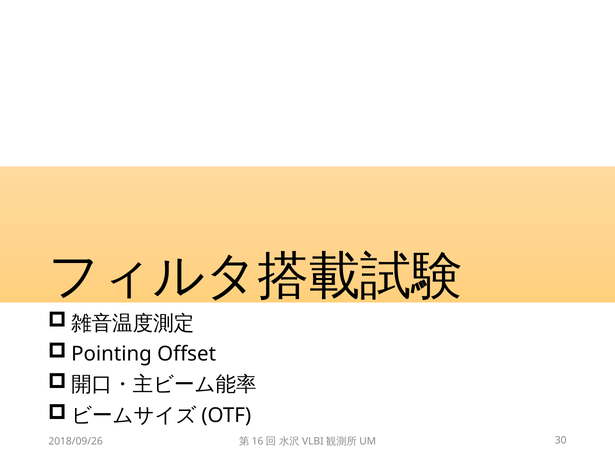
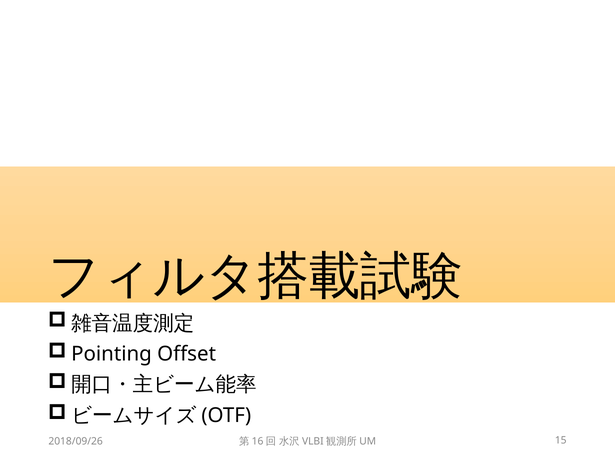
30: 30 -> 15 (561, 440)
